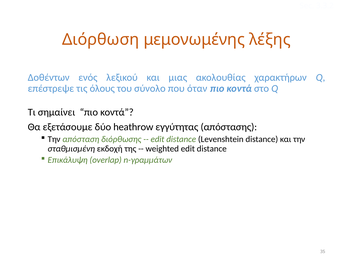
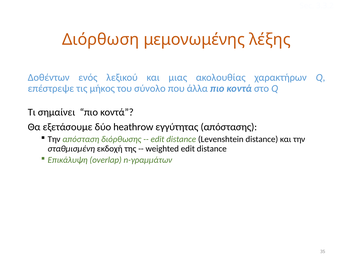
όλους: όλους -> μήκος (102, 89)
όταν: όταν -> άλλα (197, 89)
